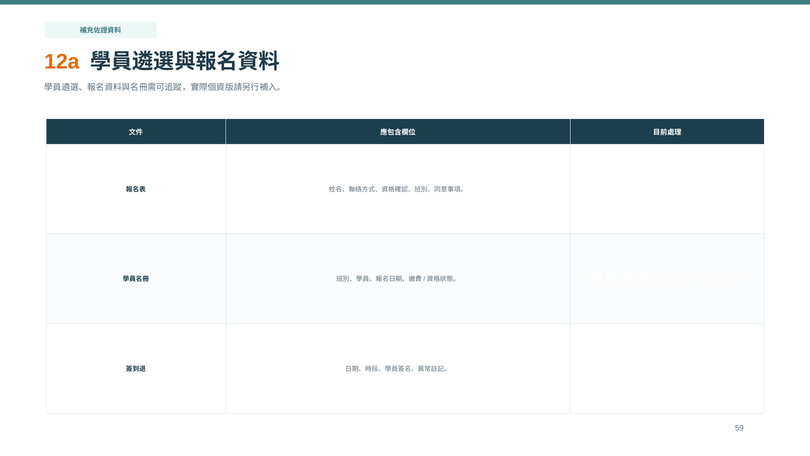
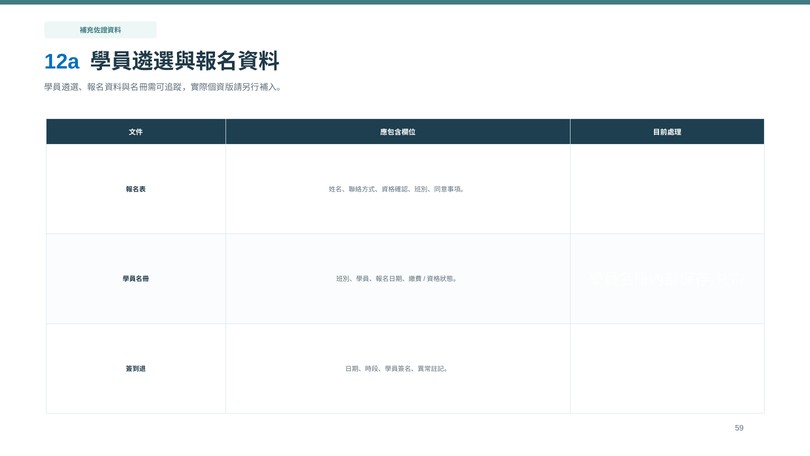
12a colour: orange -> blue (62, 61)
